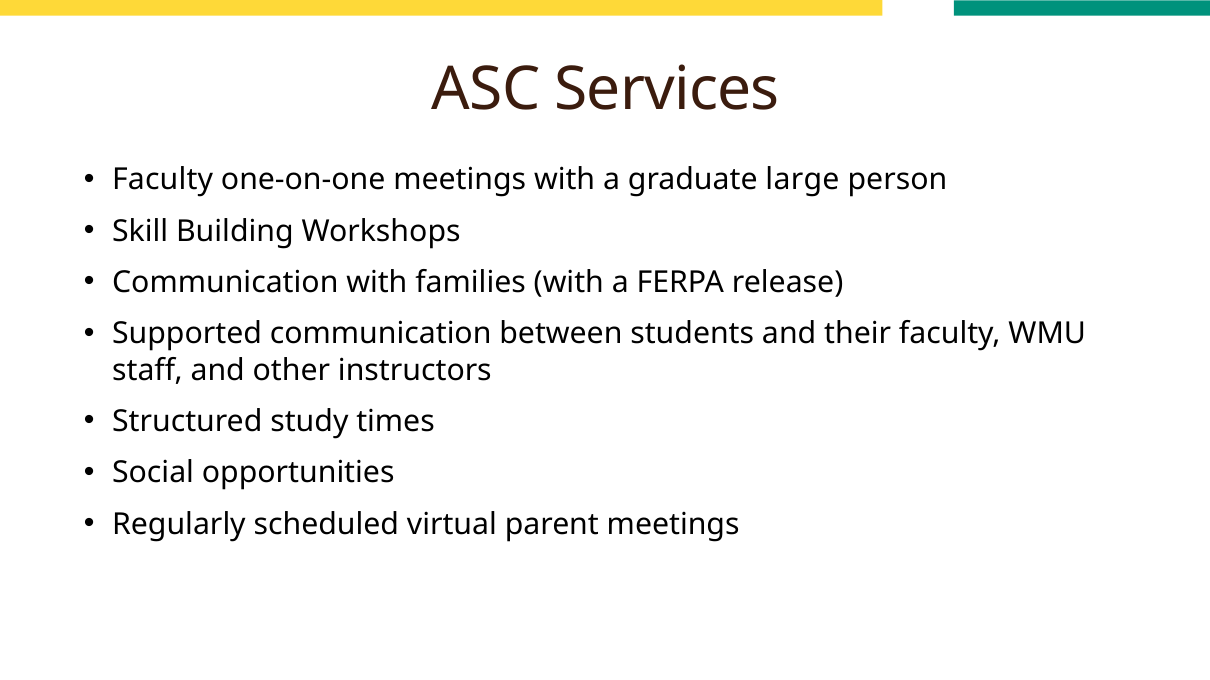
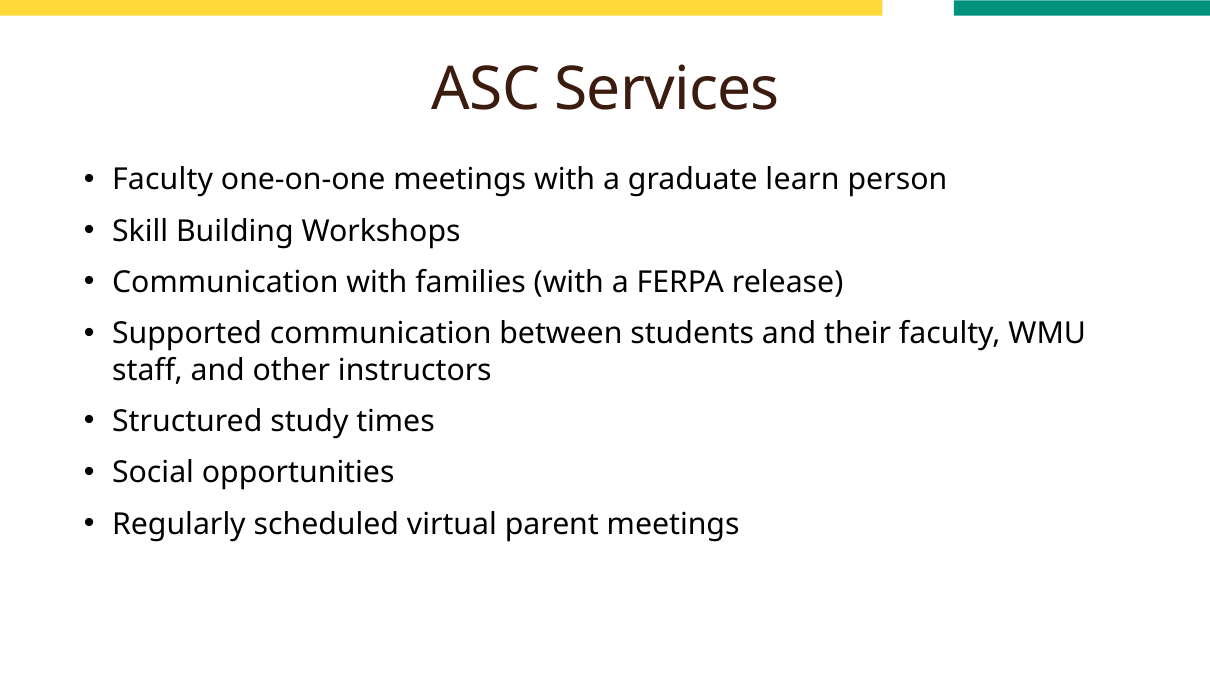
large: large -> learn (803, 180)
